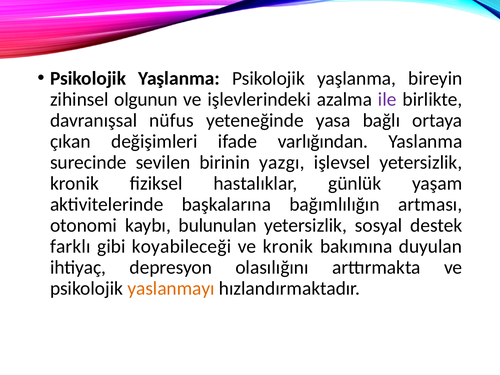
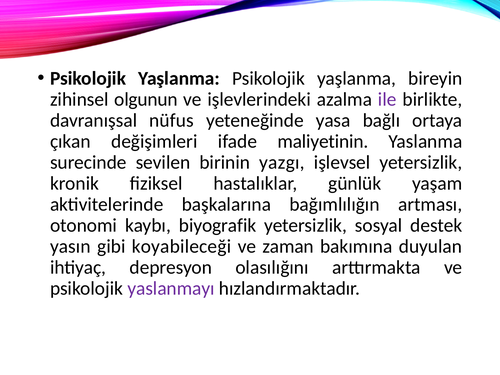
varlığından: varlığından -> maliyetinin (323, 141)
bulunulan: bulunulan -> biyografik (218, 225)
farklı: farklı -> yasın (70, 246)
ve kronik: kronik -> zaman (288, 246)
yaslanmayı colour: orange -> purple (171, 288)
